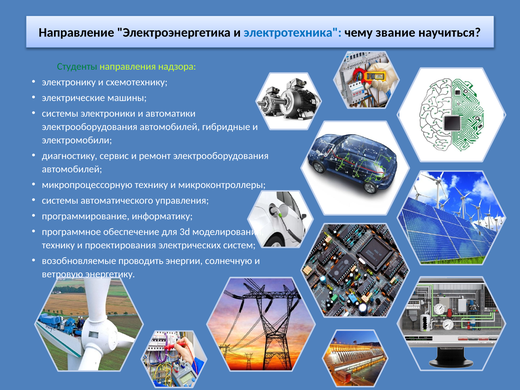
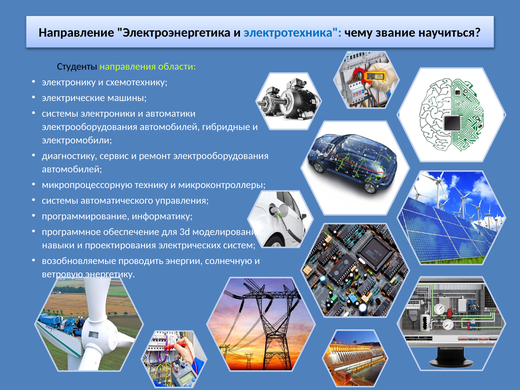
Студенты colour: green -> black (77, 66)
надзора: надзора -> области (177, 66)
технику: технику -> навыки (58, 245)
